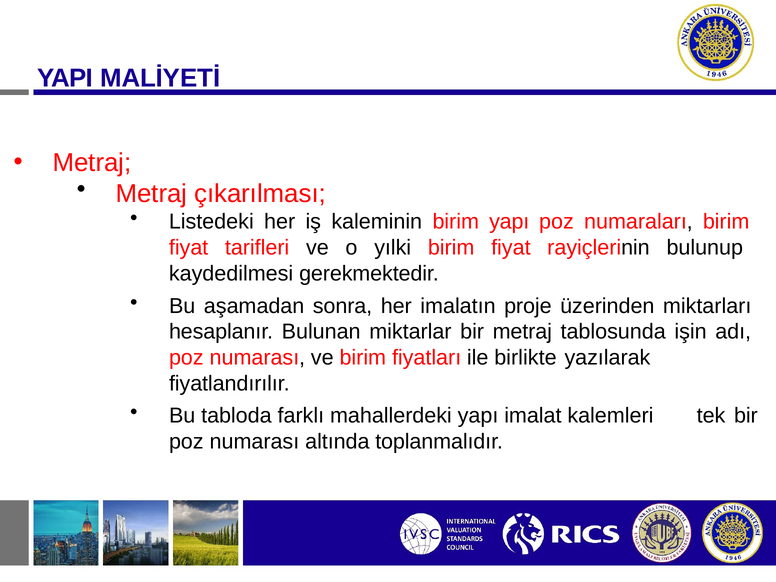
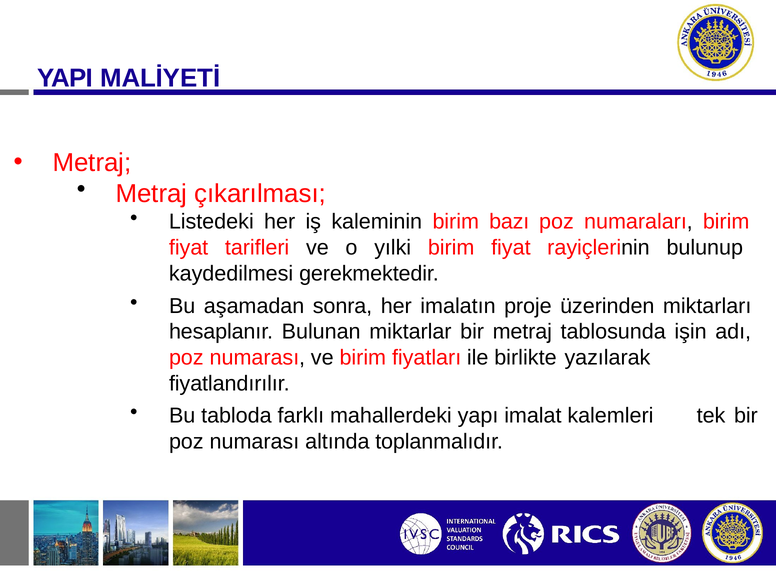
birim yapı: yapı -> bazı (509, 222)
